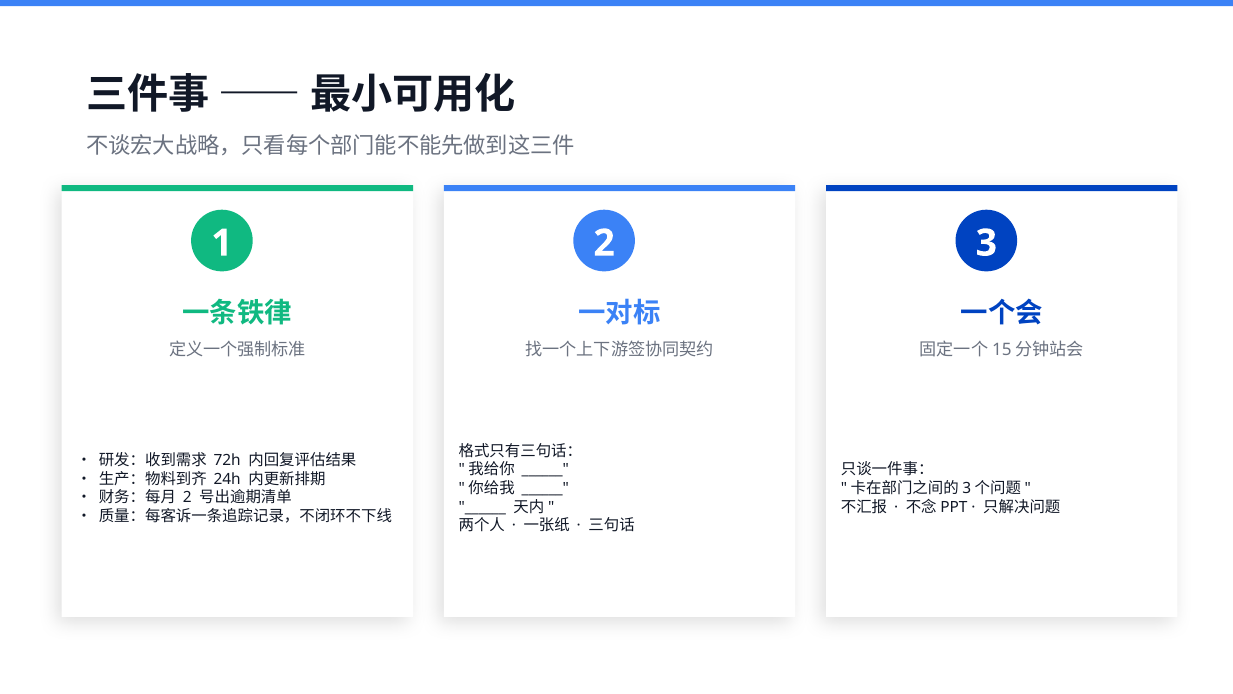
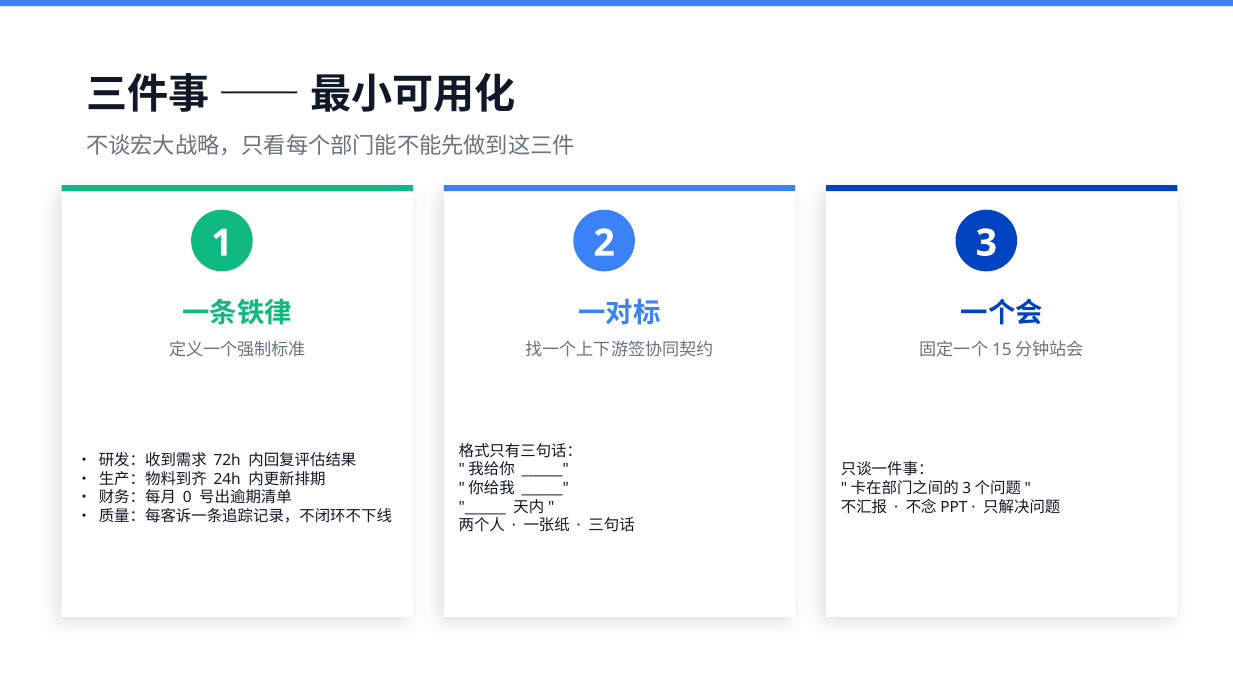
2: 2 -> 0 (187, 497)
